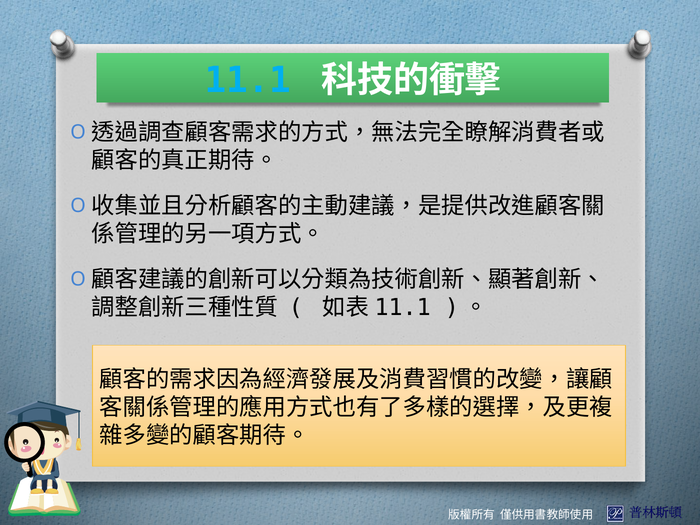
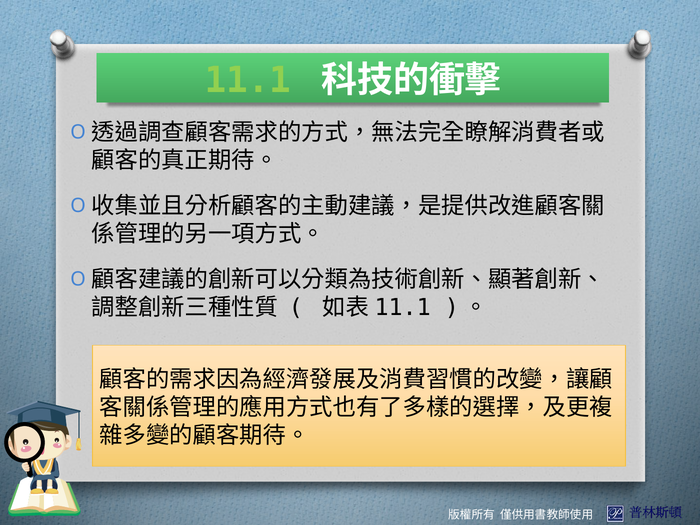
11.1 colour: light blue -> light green (248, 81)
